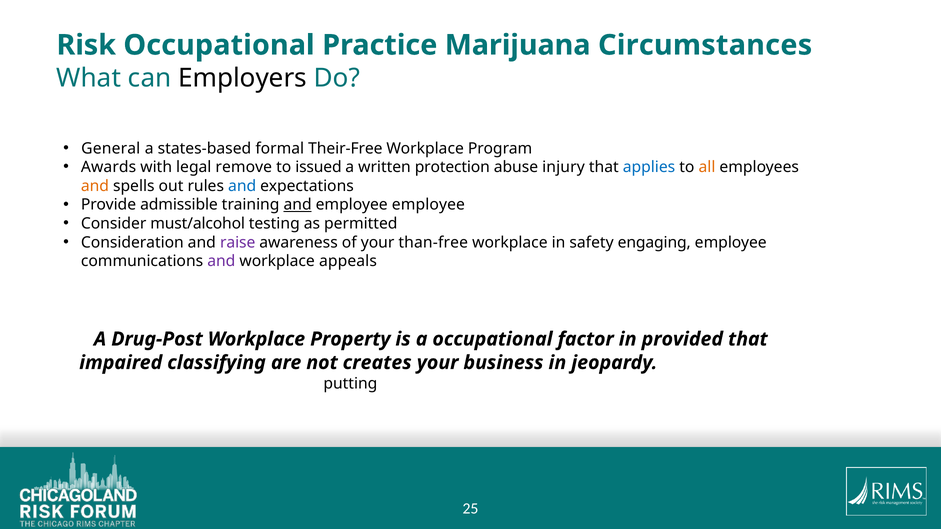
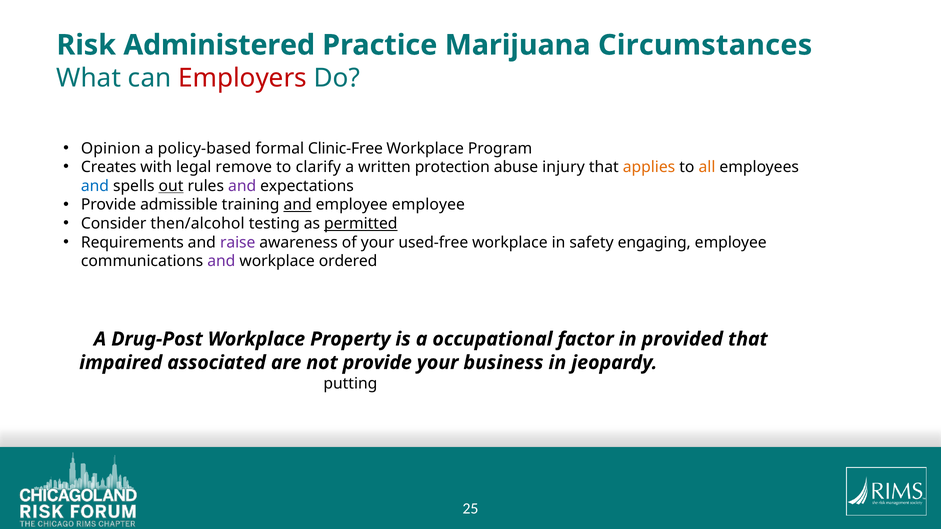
Risk Occupational: Occupational -> Administered (219, 45)
Employers colour: black -> red (243, 78)
General: General -> Opinion (111, 148)
states-based: states-based -> policy-based (204, 148)
Their-Free: Their-Free -> Clinic-Free (345, 148)
Awards: Awards -> Creates (109, 167)
issued: issued -> clarify (318, 167)
applies colour: blue -> orange (649, 167)
and colour: orange -> blue (95, 186)
out underline: none -> present (171, 186)
and colour: blue -> purple (242, 186)
must/alcohol: must/alcohol -> then/alcohol (198, 224)
permitted underline: none -> present (361, 224)
Consideration: Consideration -> Requirements (132, 243)
than-free: than-free -> used-free (433, 243)
appeals: appeals -> ordered (348, 261)
classifying: classifying -> associated (217, 363)
not creates: creates -> provide (377, 363)
